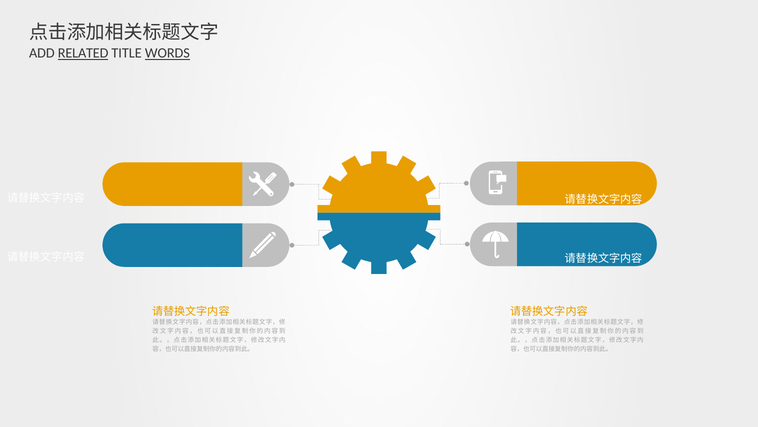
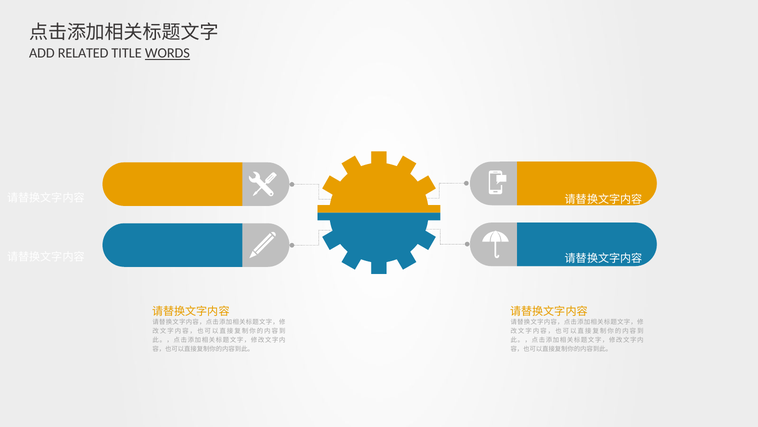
RELATED underline: present -> none (83, 53)
